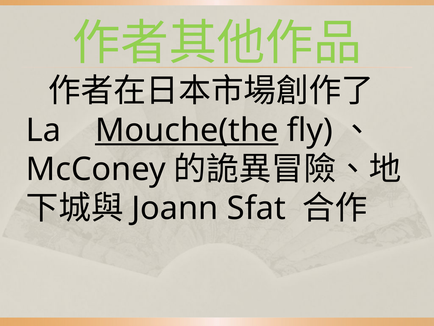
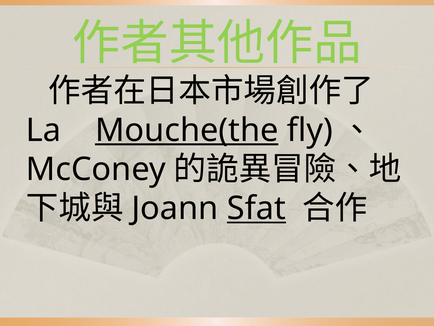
Sfat underline: none -> present (256, 208)
